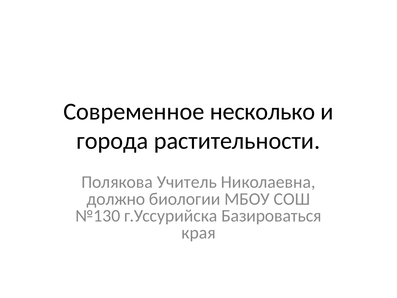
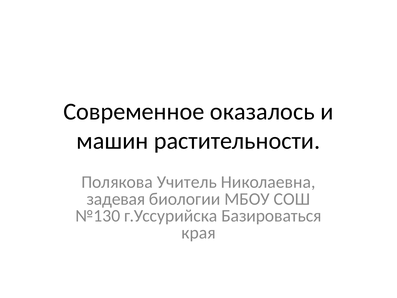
несколько: несколько -> оказалось (262, 112)
города: города -> машин (112, 141)
должно: должно -> задевая (116, 199)
